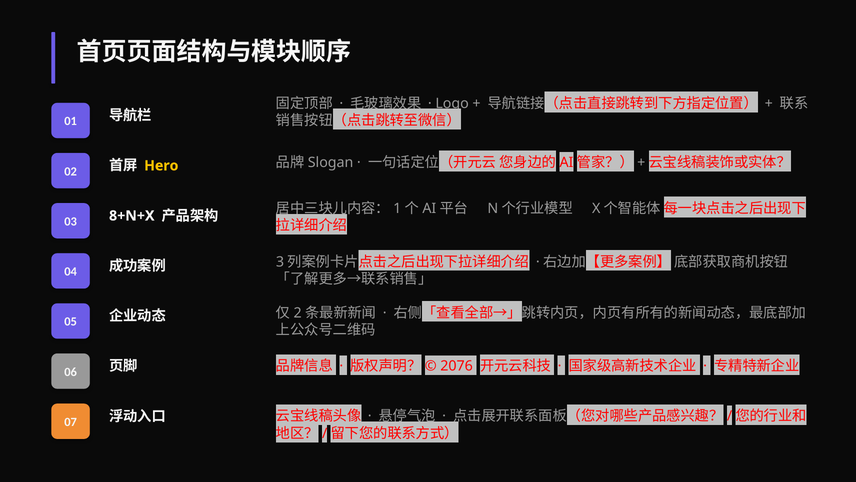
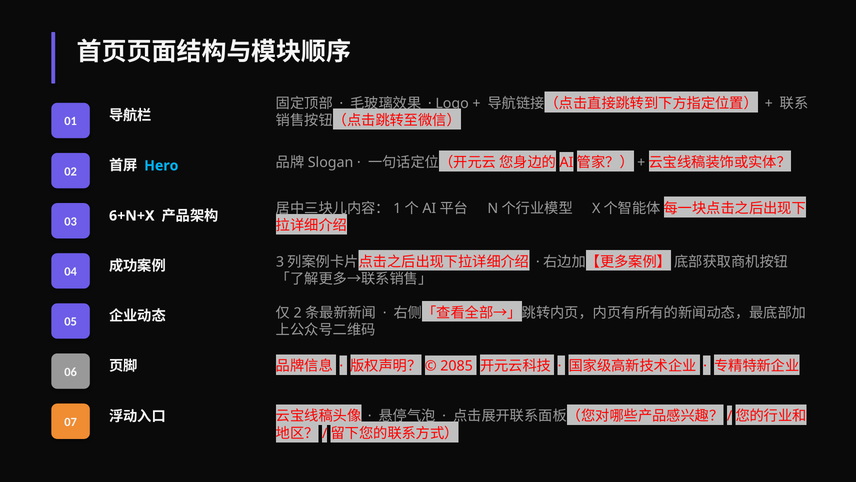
Hero colour: yellow -> light blue (161, 166)
8+N+X: 8+N+X -> 6+N+X (132, 216)
2076: 2076 -> 2085 (457, 366)
